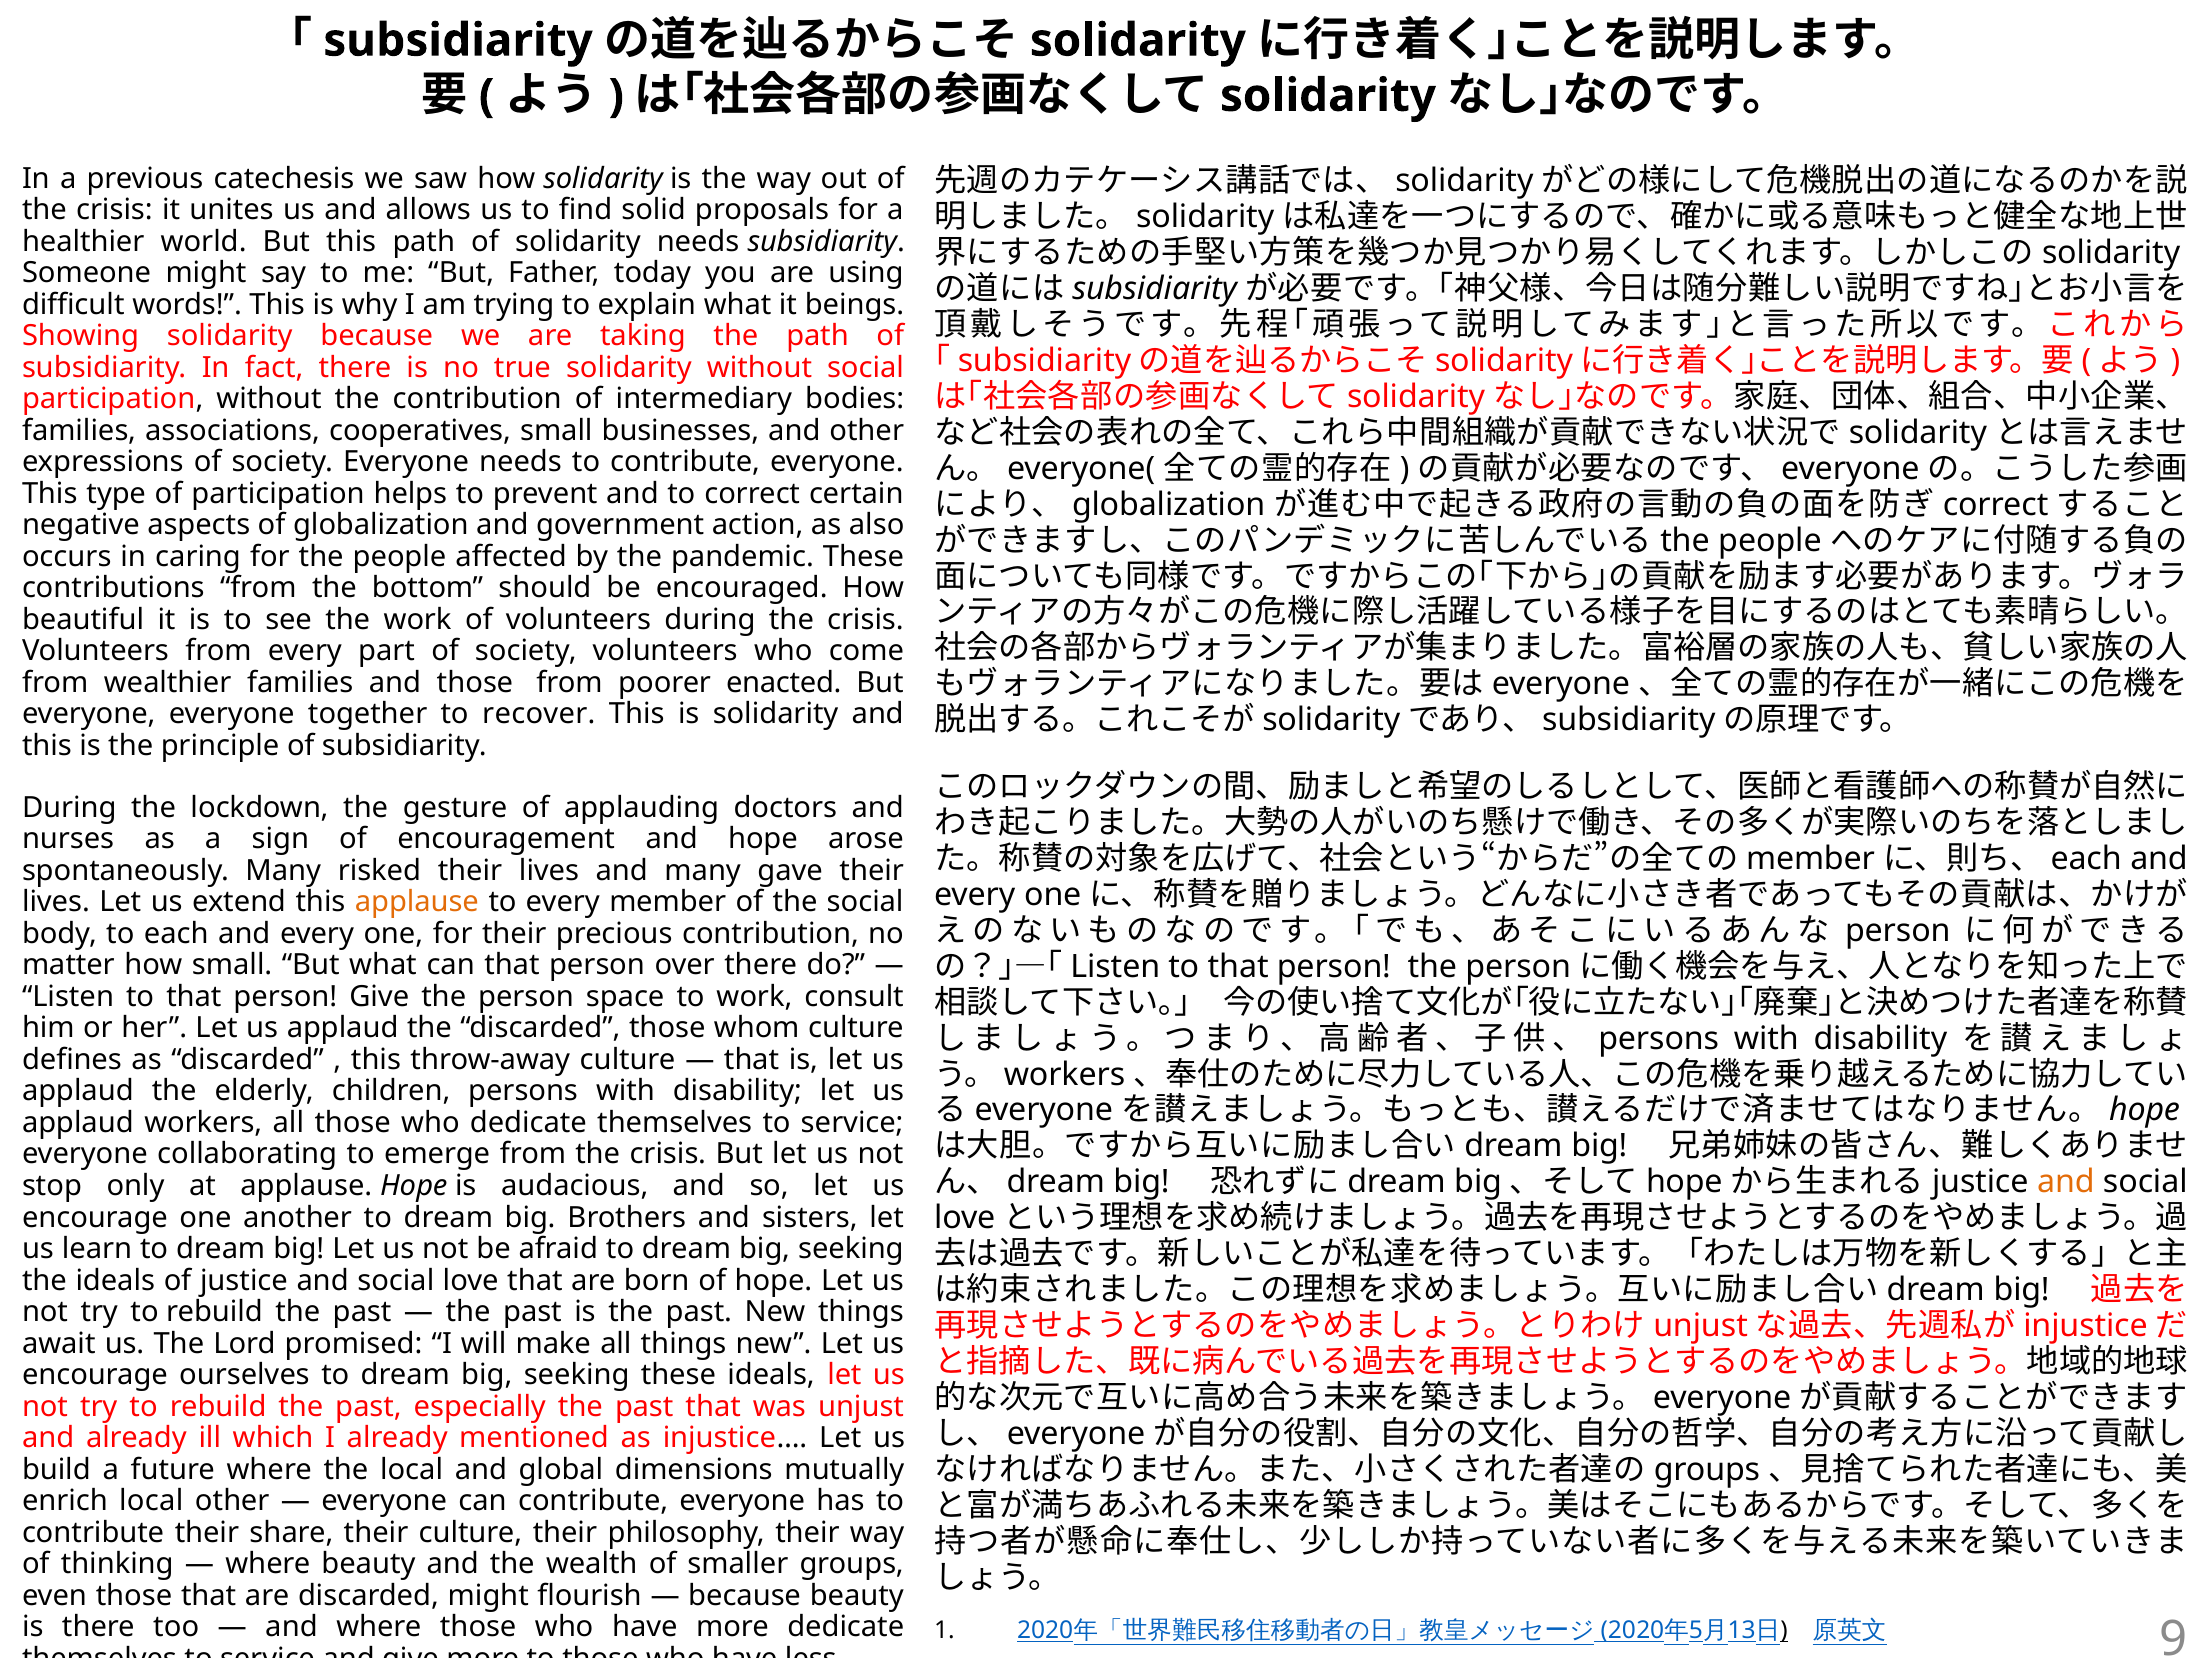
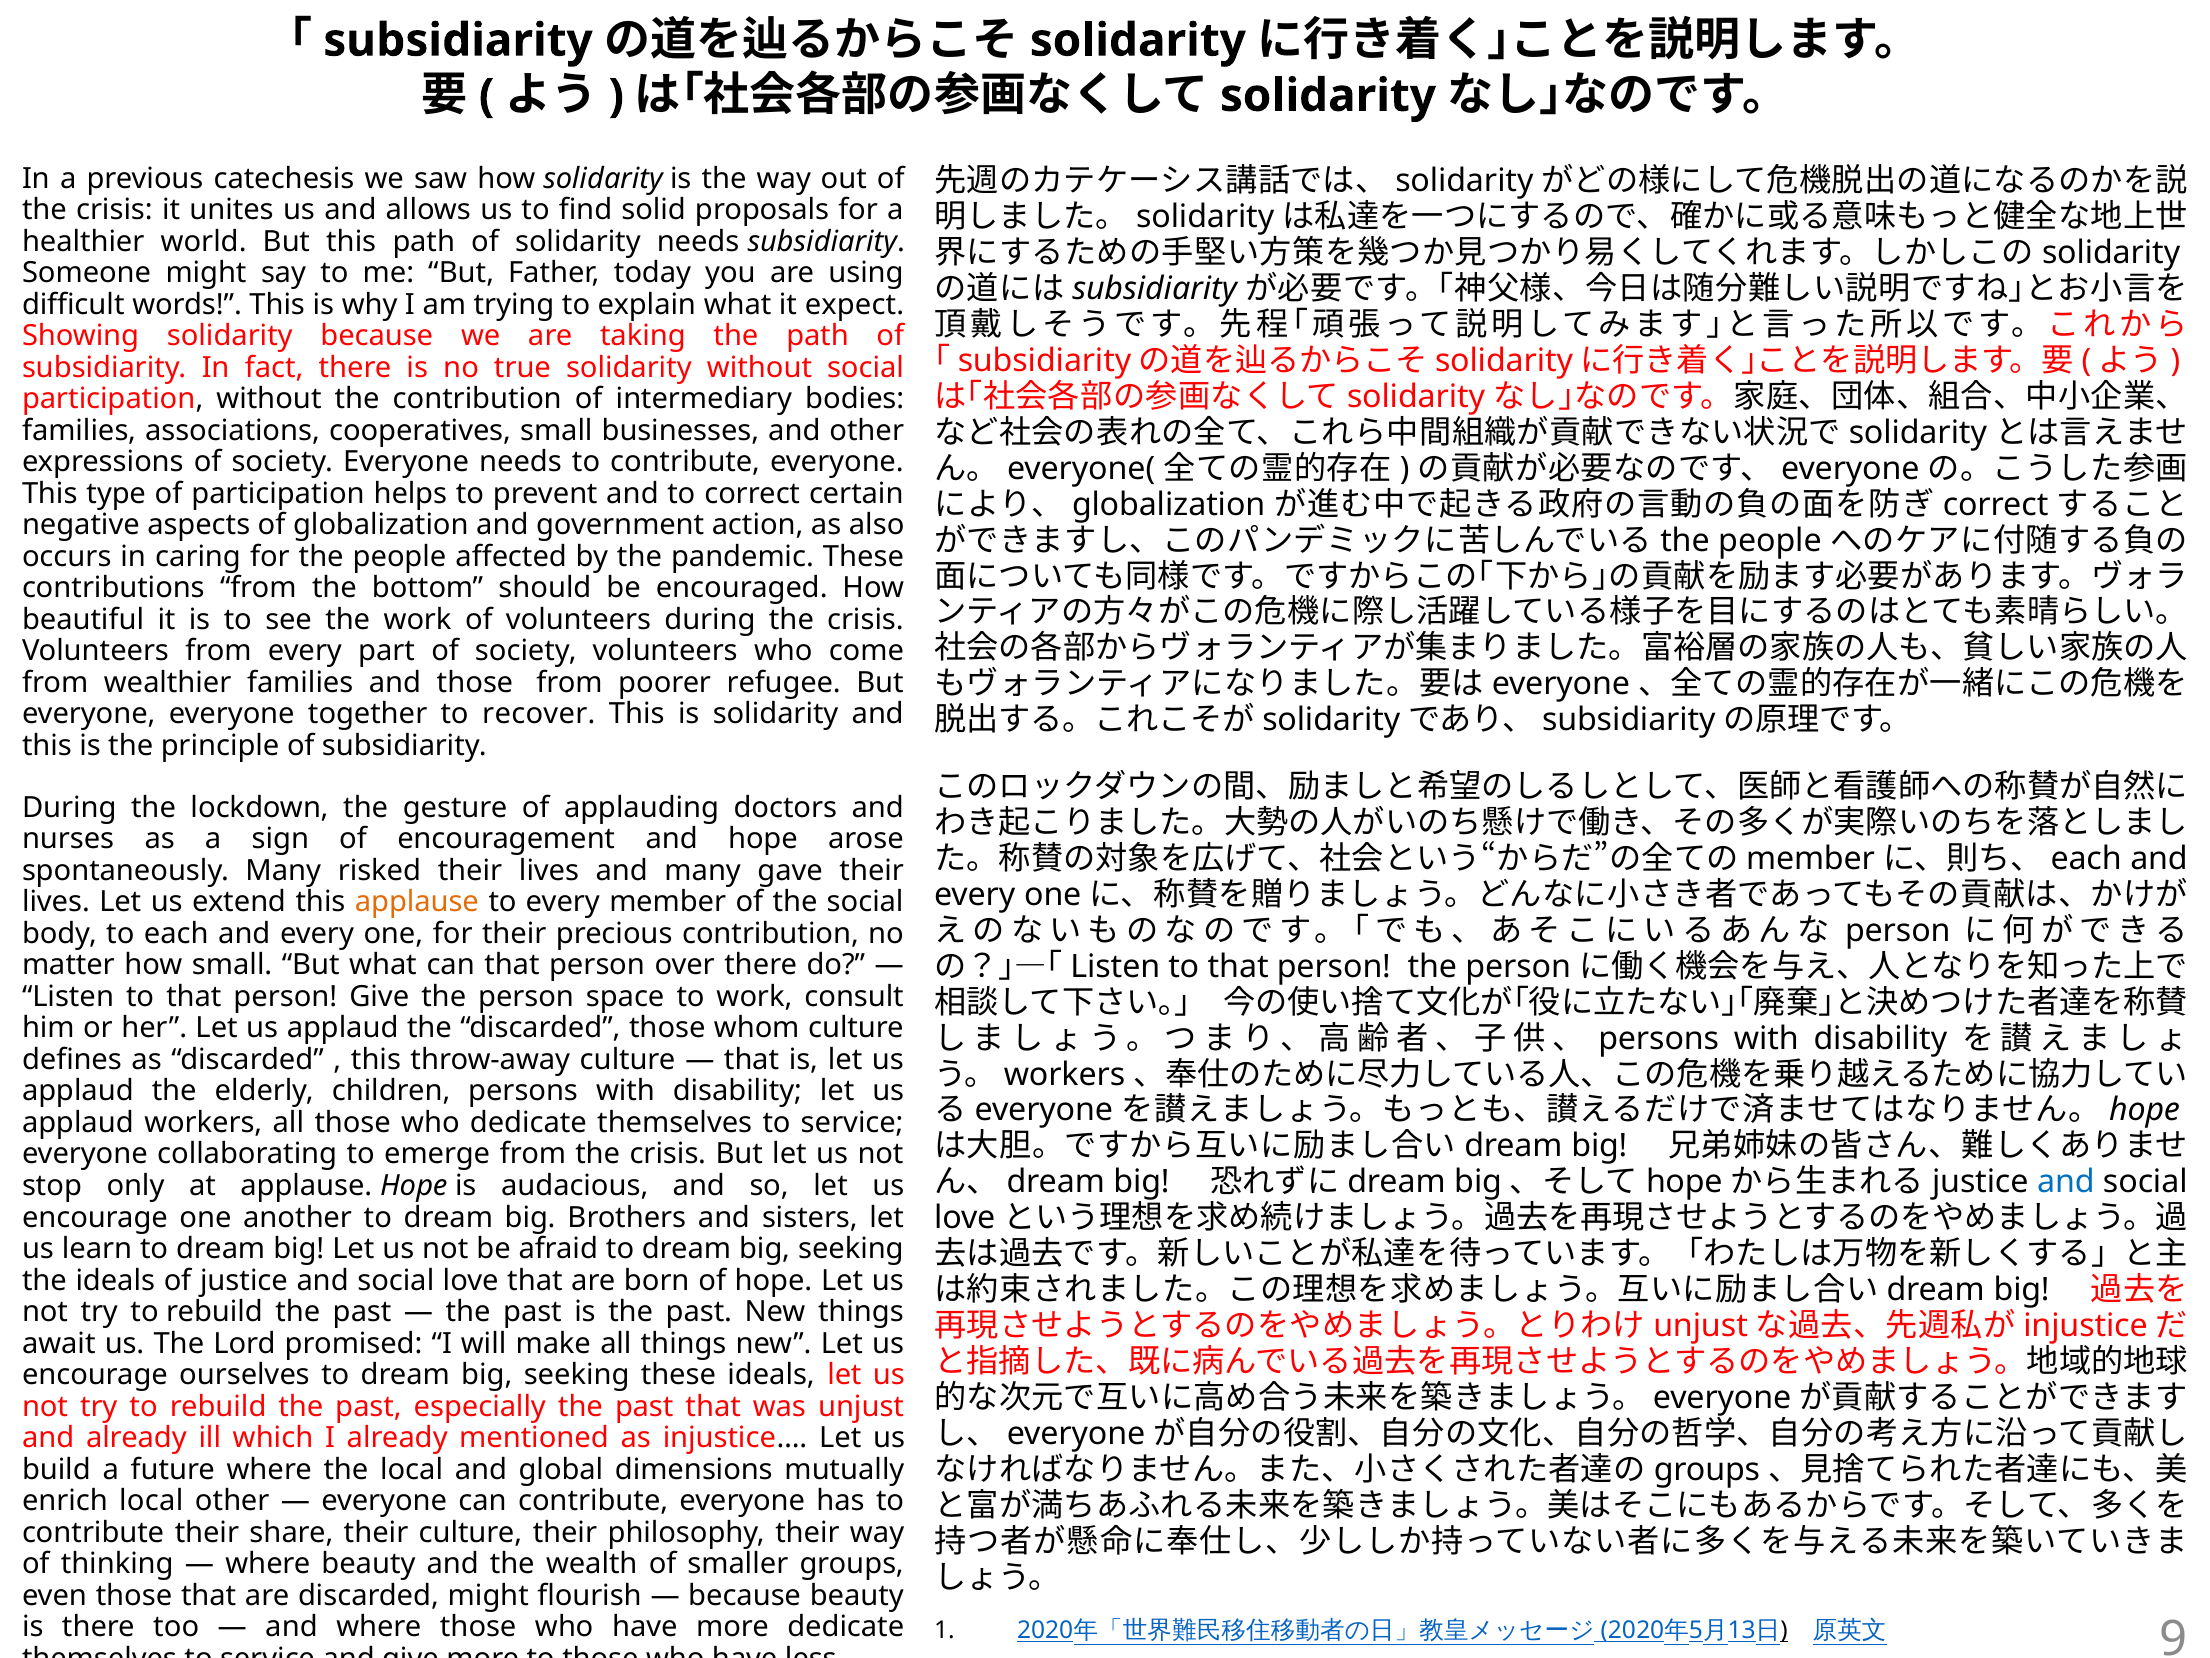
beings: beings -> expect (854, 304)
enacted: enacted -> refugee (784, 682)
and colour: orange -> blue (2066, 1182)
